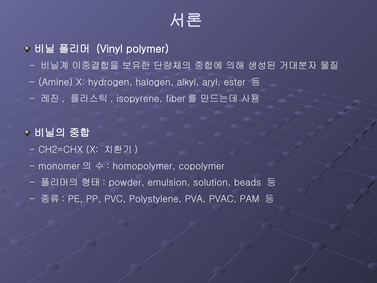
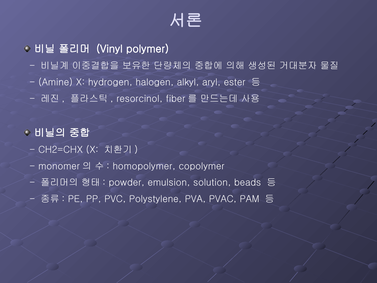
isopyrene: isopyrene -> resorcinol (139, 99)
